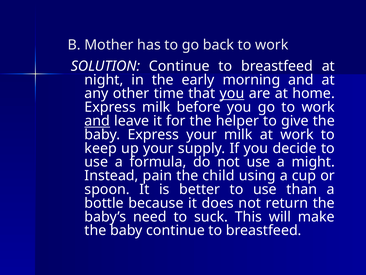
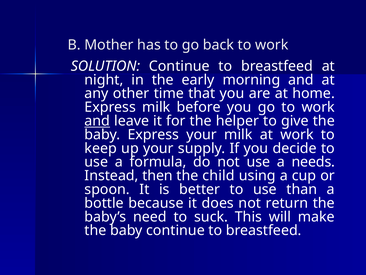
you underline: present -> none (232, 93)
might: might -> needs (313, 162)
pain: pain -> then (158, 175)
